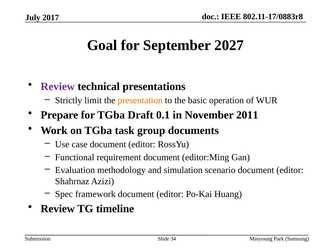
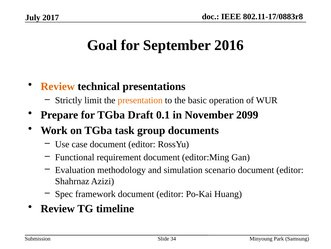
2027: 2027 -> 2016 (229, 45)
Review colour: purple -> orange (58, 86)
2011: 2011 -> 2099 (247, 115)
